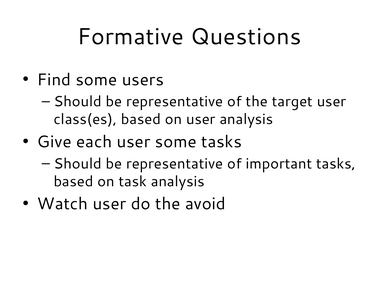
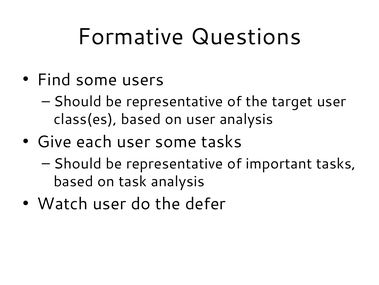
avoid: avoid -> defer (205, 203)
